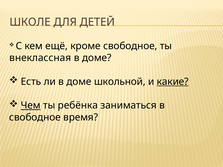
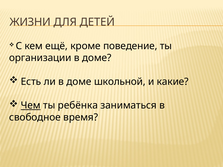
ШКОЛЕ: ШКОЛЕ -> ЖИЗНИ (30, 22)
кроме свободное: свободное -> поведение (130, 46)
внеклассная: внеклассная -> организации (40, 58)
какие underline: present -> none (173, 82)
